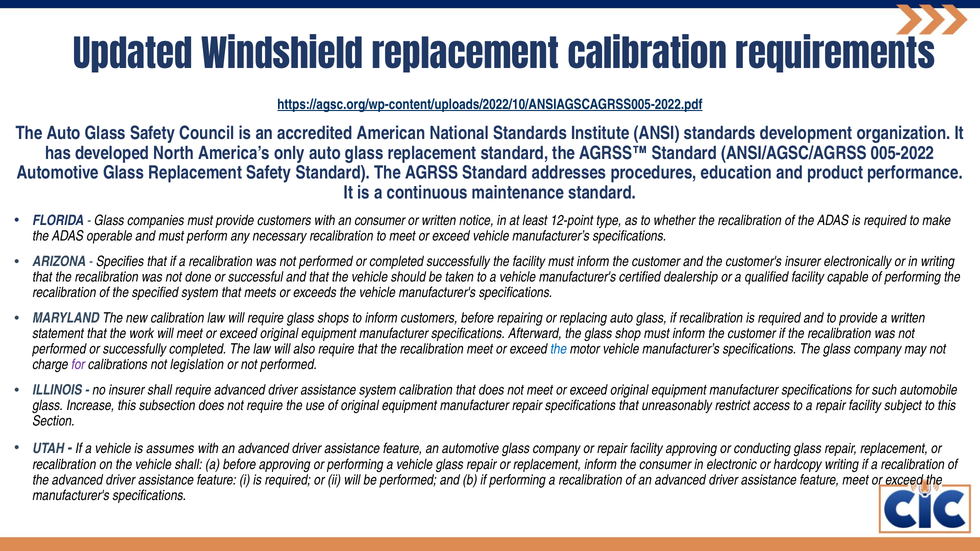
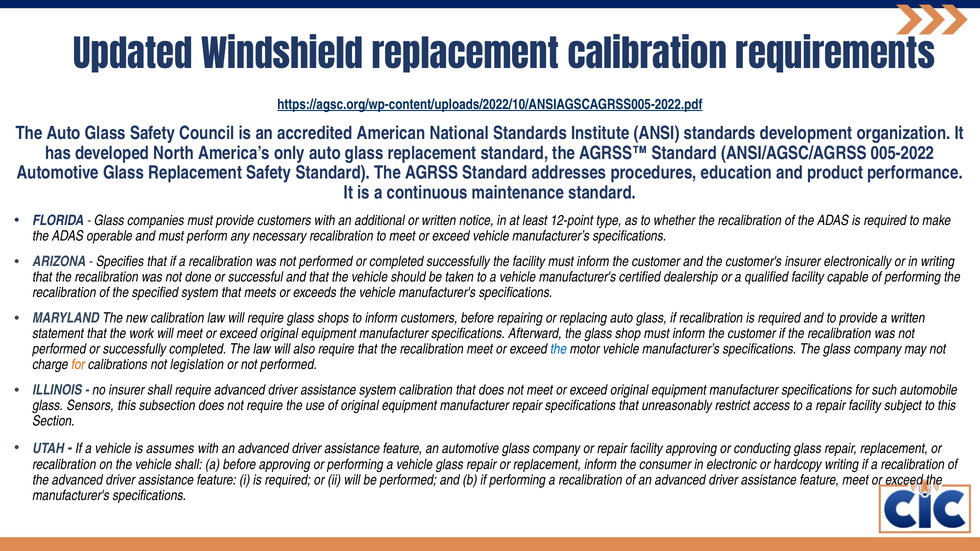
an consumer: consumer -> additional (380, 221)
for colour: purple -> orange (78, 365)
Increase: Increase -> Sensors (90, 406)
